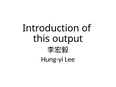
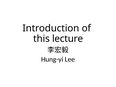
output: output -> lecture (68, 39)
